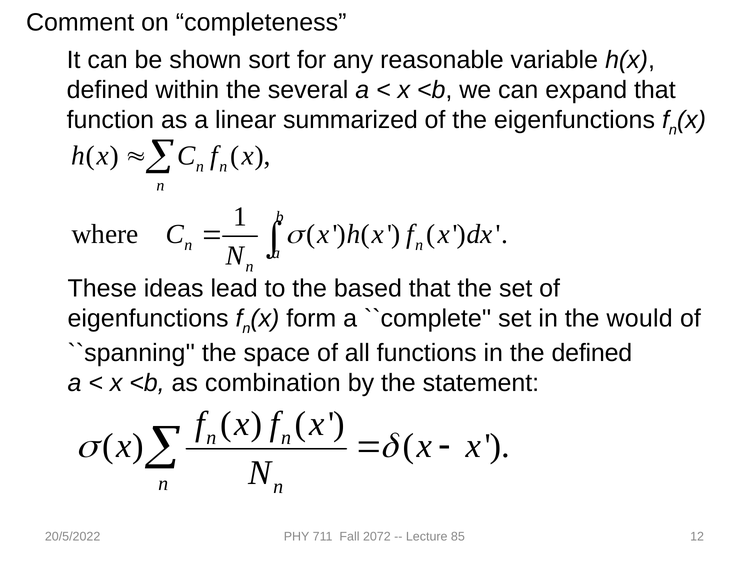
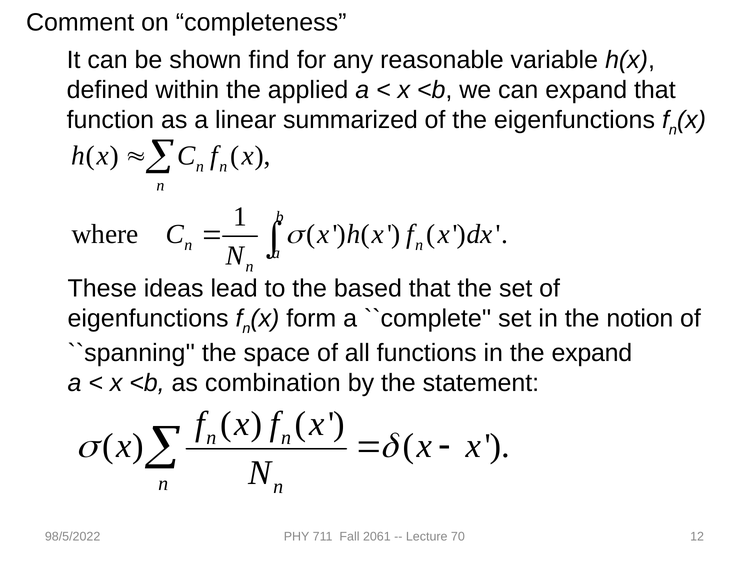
sort: sort -> find (269, 60)
several: several -> applied (308, 90)
would: would -> notion (640, 319)
the defined: defined -> expand (592, 353)
20/5/2022: 20/5/2022 -> 98/5/2022 (73, 536)
2072: 2072 -> 2061 (377, 536)
85: 85 -> 70 (458, 536)
